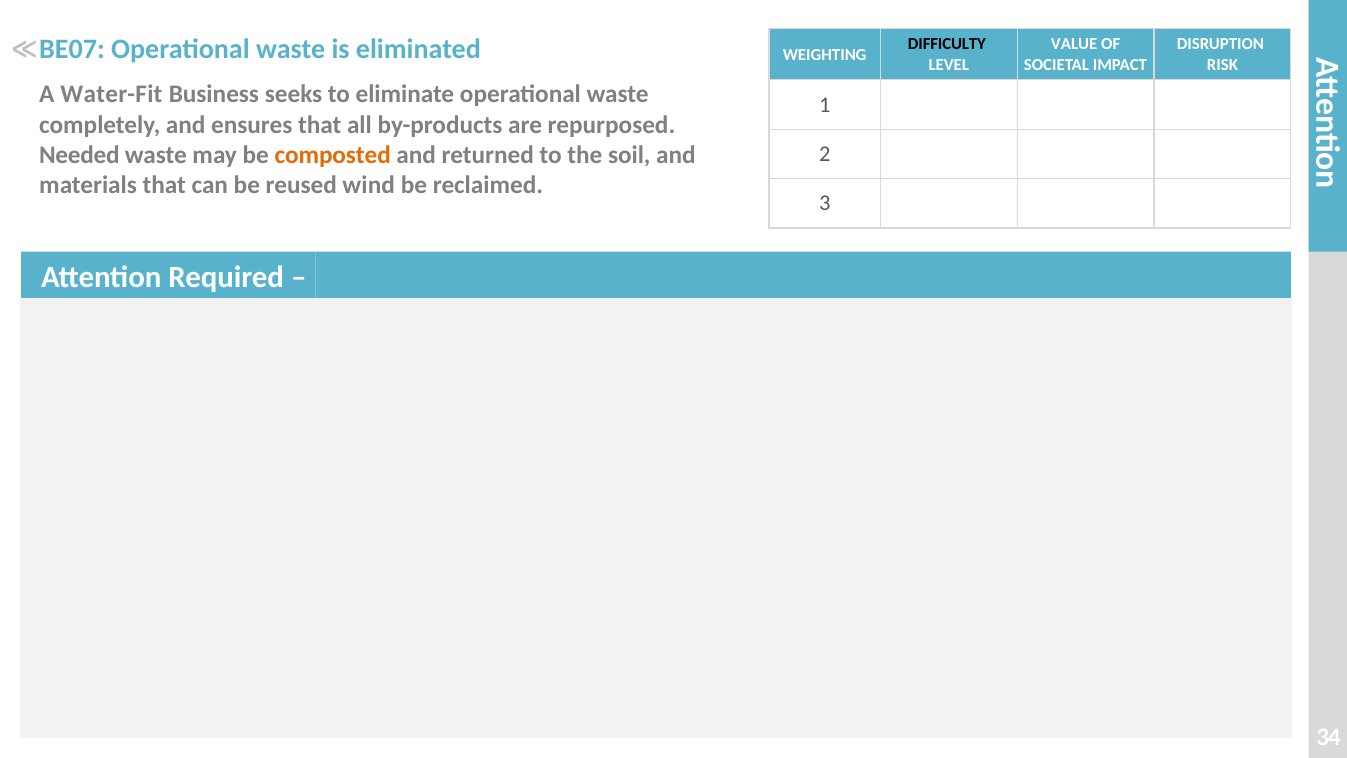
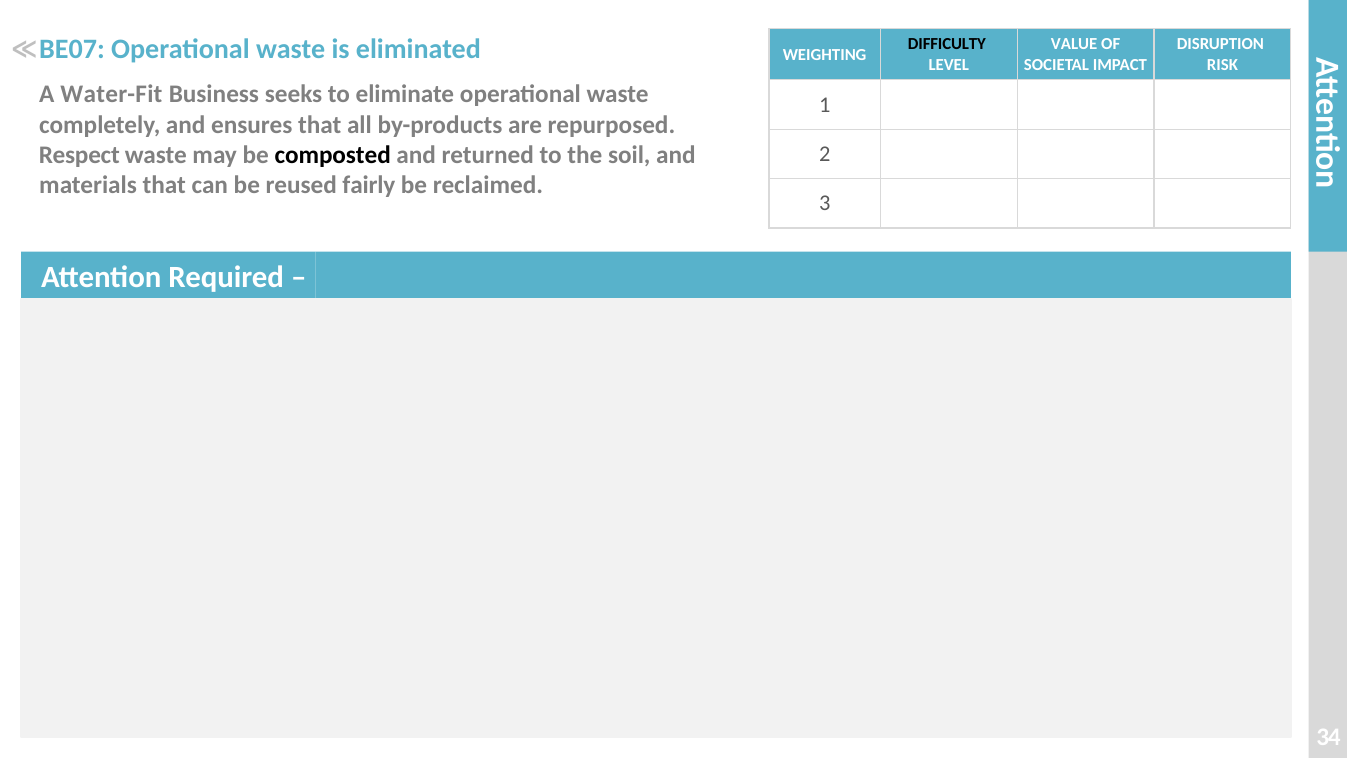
Needed: Needed -> Respect (79, 155)
composted colour: orange -> black (333, 155)
wind: wind -> fairly (369, 185)
